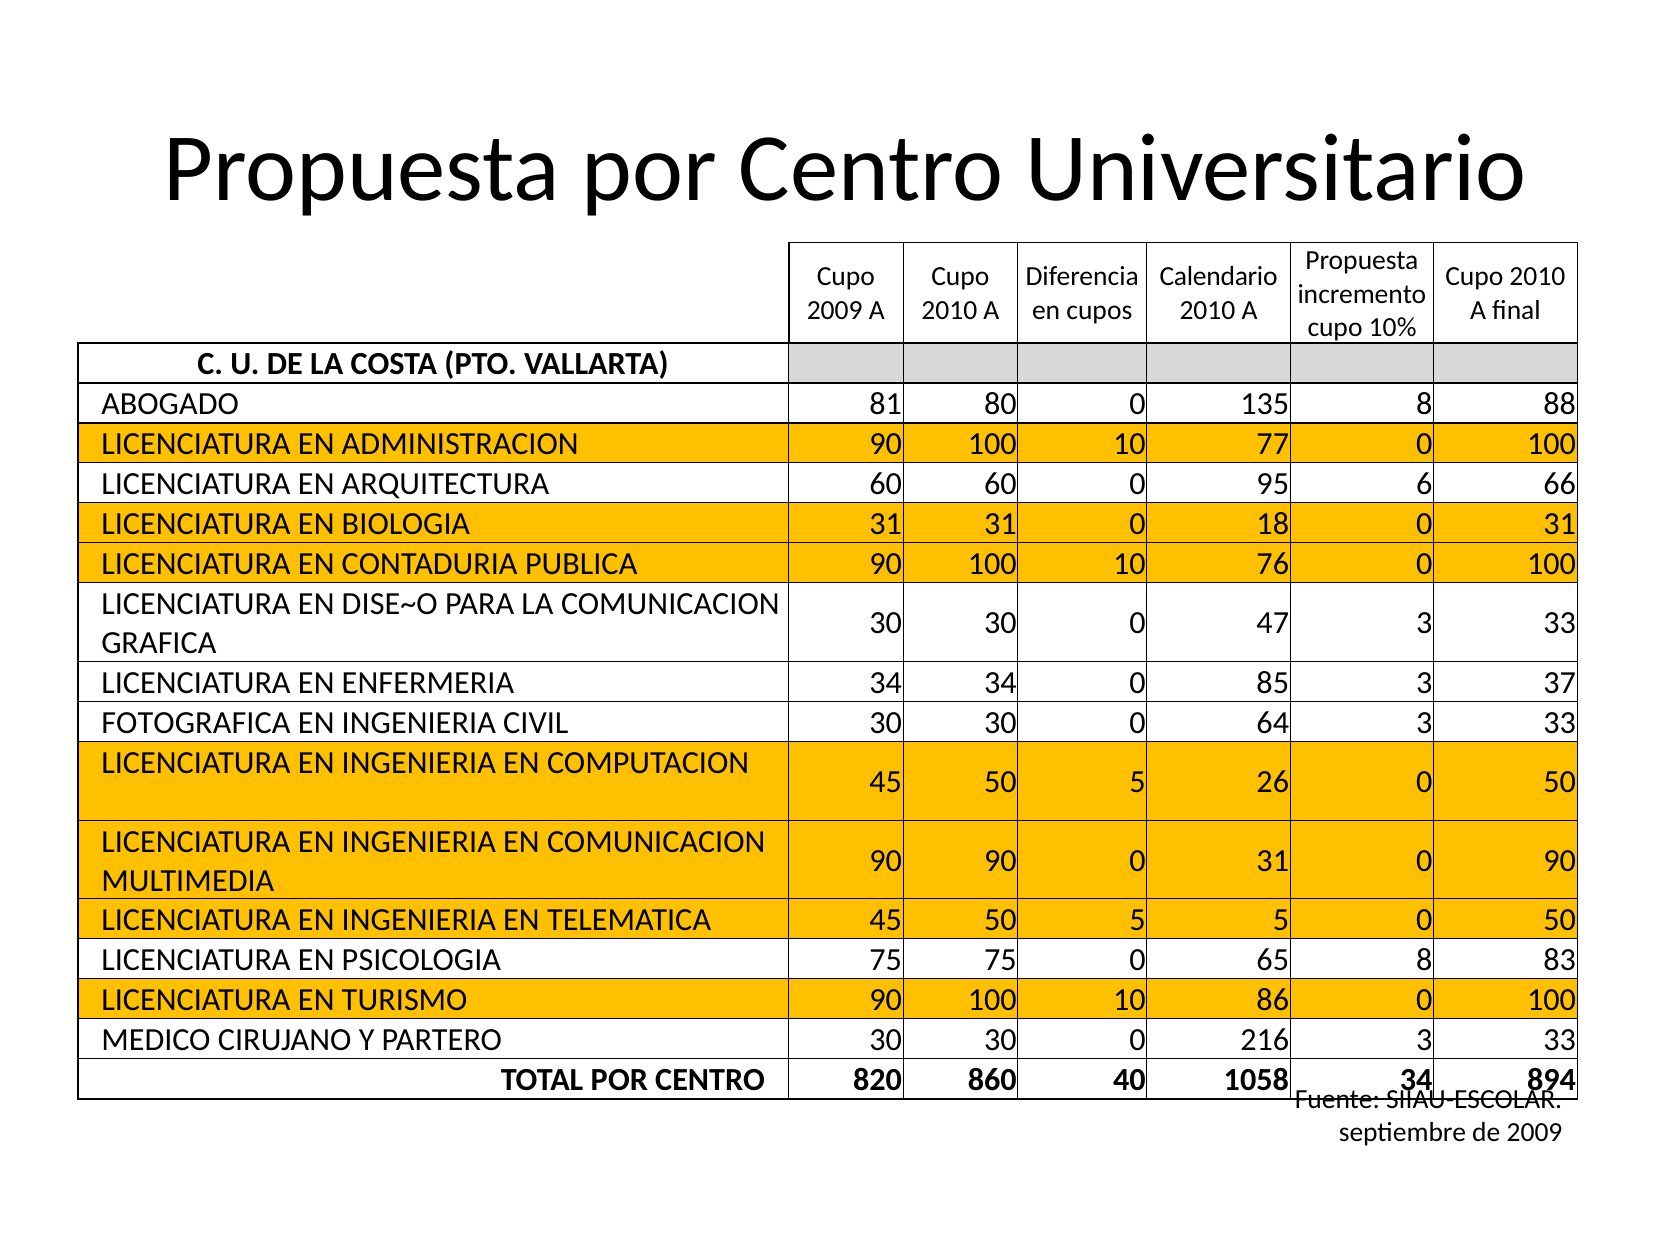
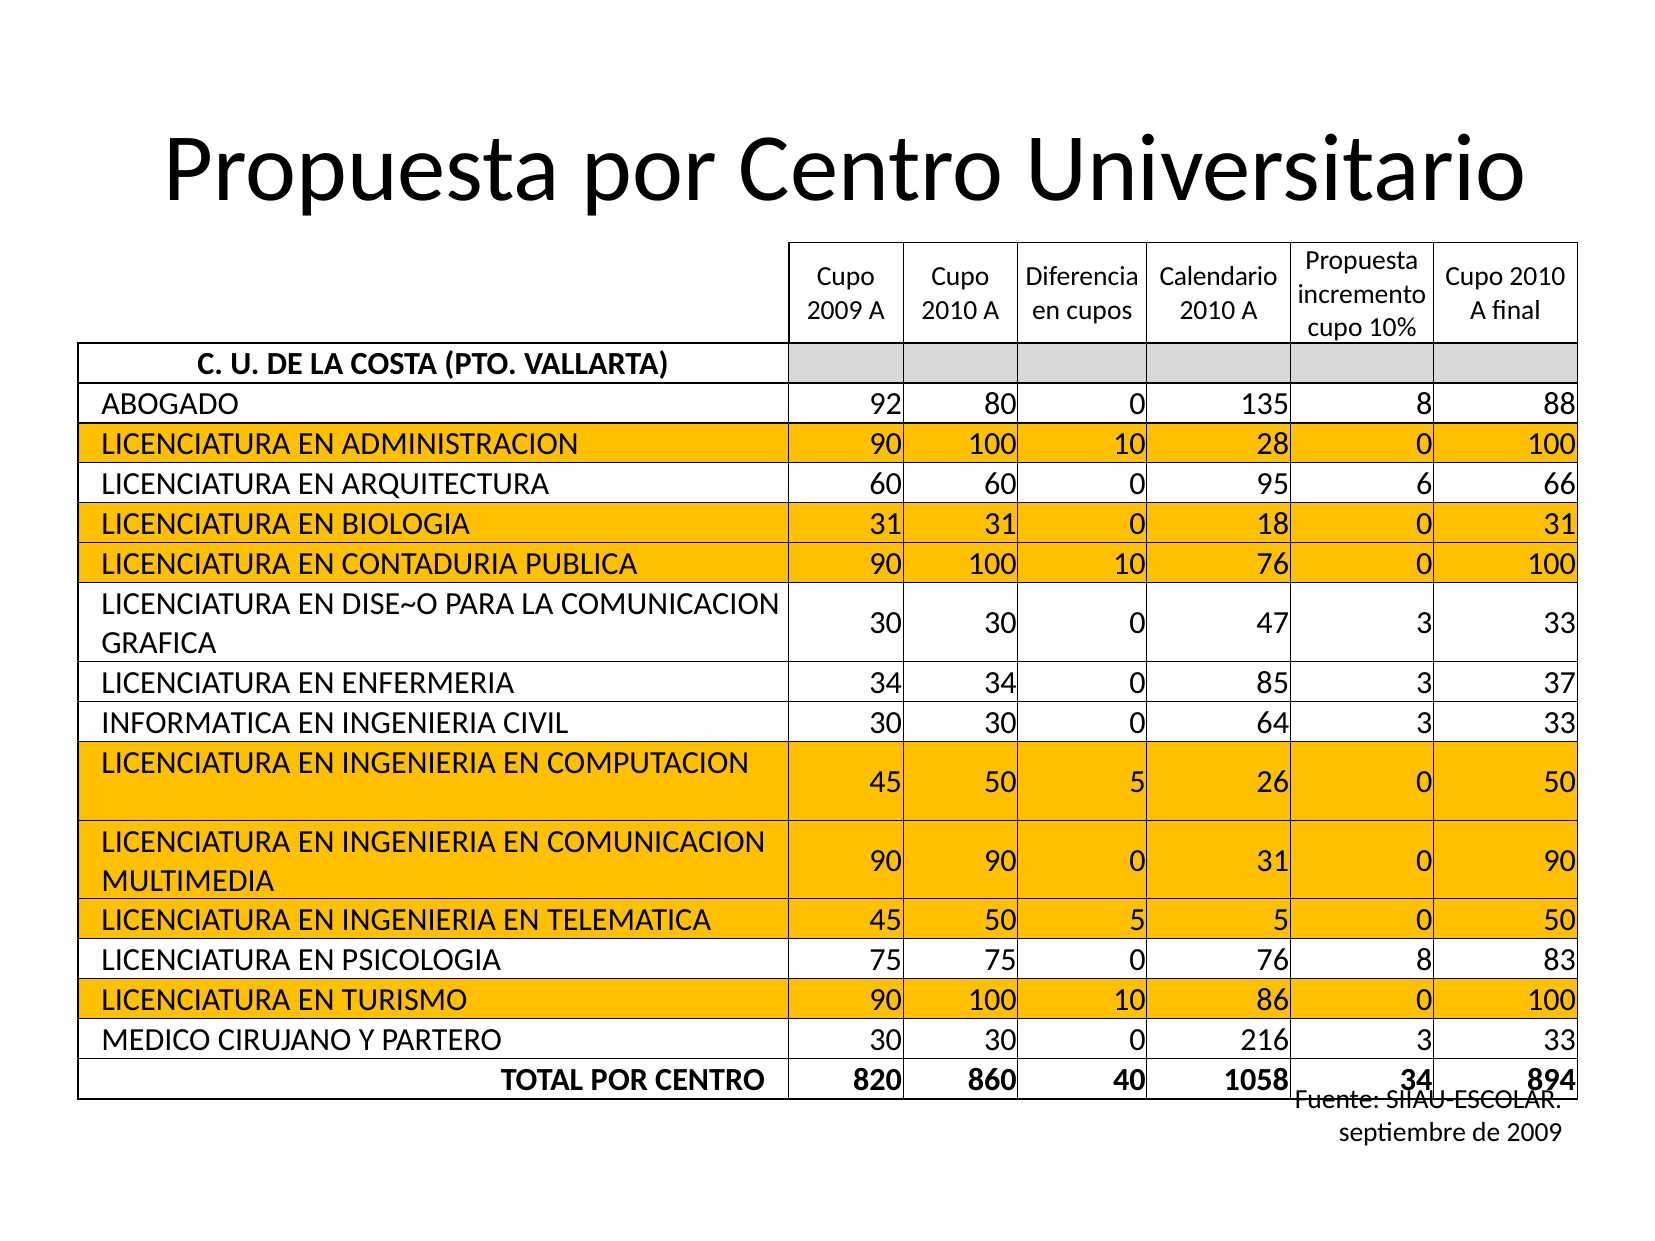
81: 81 -> 92 (886, 404)
77: 77 -> 28 (1273, 444)
FOTOGRAFICA: FOTOGRAFICA -> INFORMATICA (196, 723)
0 65: 65 -> 76 (1273, 960)
